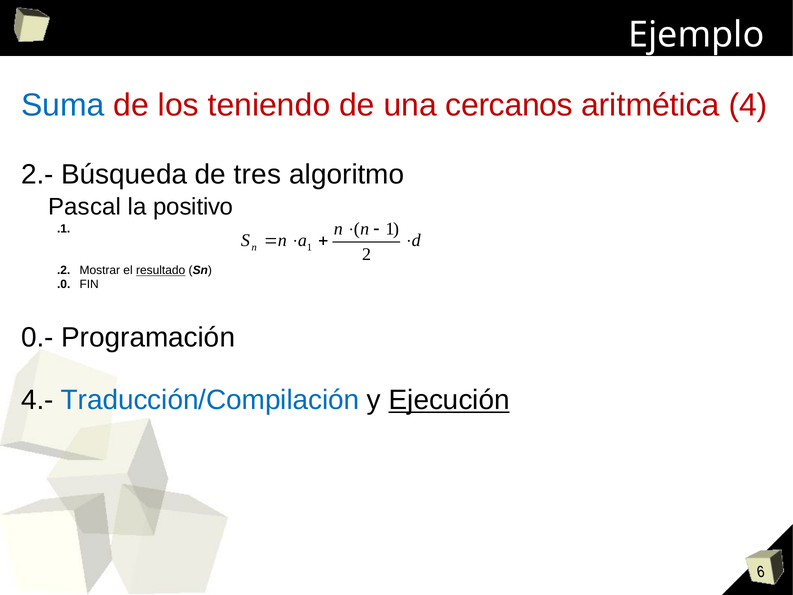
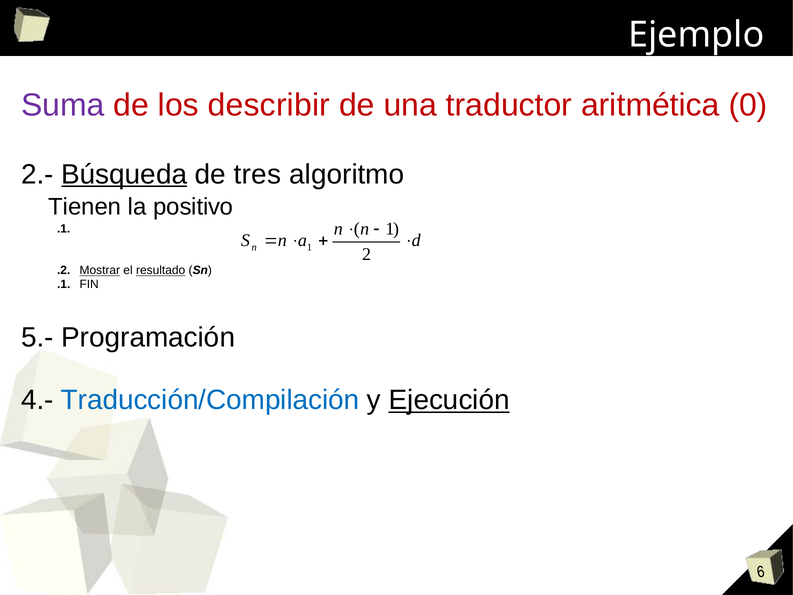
Suma colour: blue -> purple (63, 105)
teniendo: teniendo -> describir (269, 105)
cercanos: cercanos -> traductor (509, 105)
4: 4 -> 0 (748, 105)
Búsqueda underline: none -> present (124, 174)
Pascal: Pascal -> Tienen (85, 207)
Mostrar underline: none -> present (100, 270)
.0: .0 -> .1 (64, 284)
0.-: 0.- -> 5.- (37, 337)
